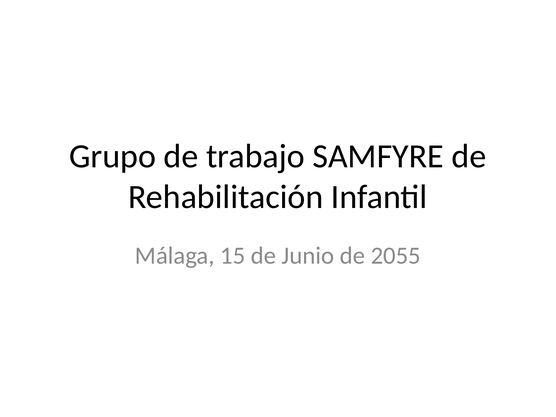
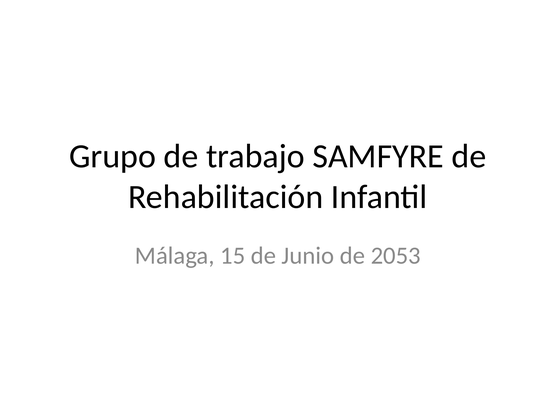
2055: 2055 -> 2053 (396, 256)
